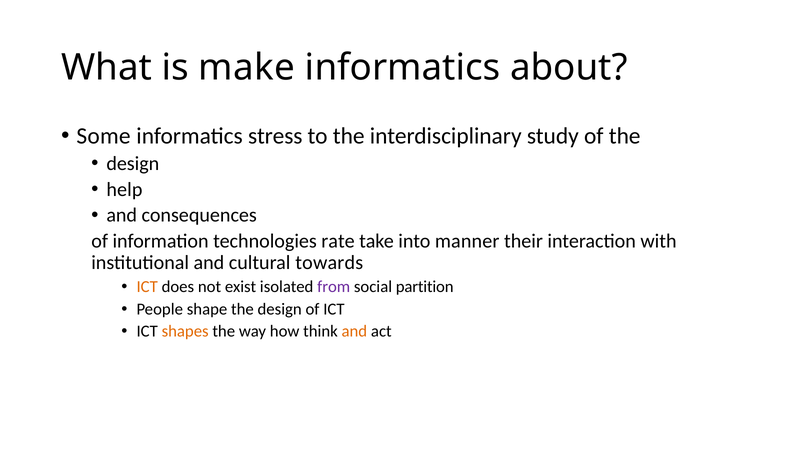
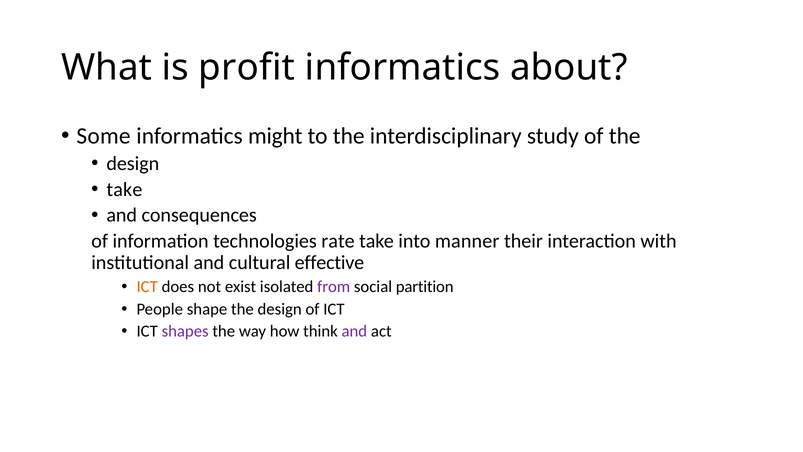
make: make -> profit (247, 67)
stress: stress -> might (275, 136)
help: help -> take (124, 189)
towards: towards -> effective (329, 263)
shapes colour: orange -> purple (185, 331)
and colour: orange -> purple (354, 331)
